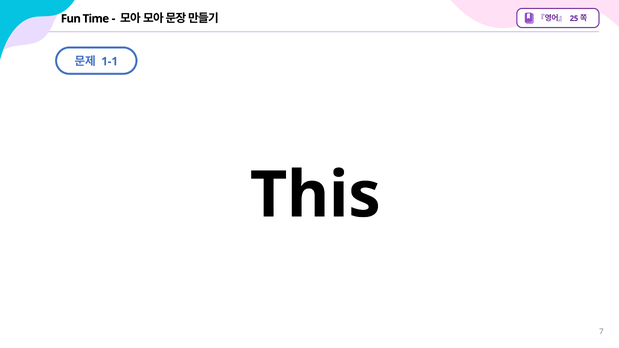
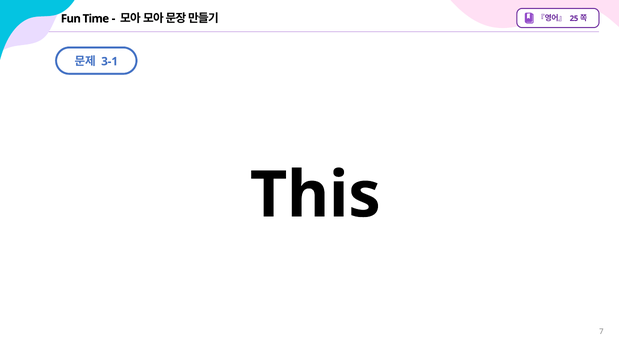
1-1: 1-1 -> 3-1 (110, 61)
